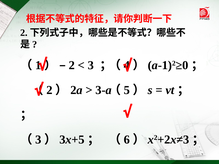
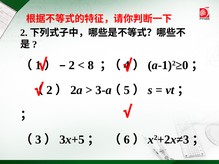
3: 3 -> 8 (91, 65)
